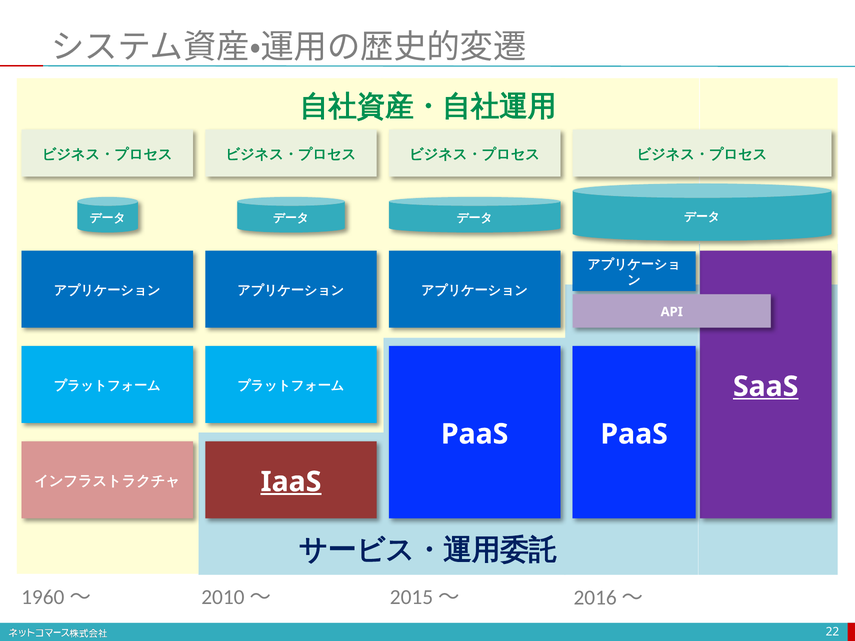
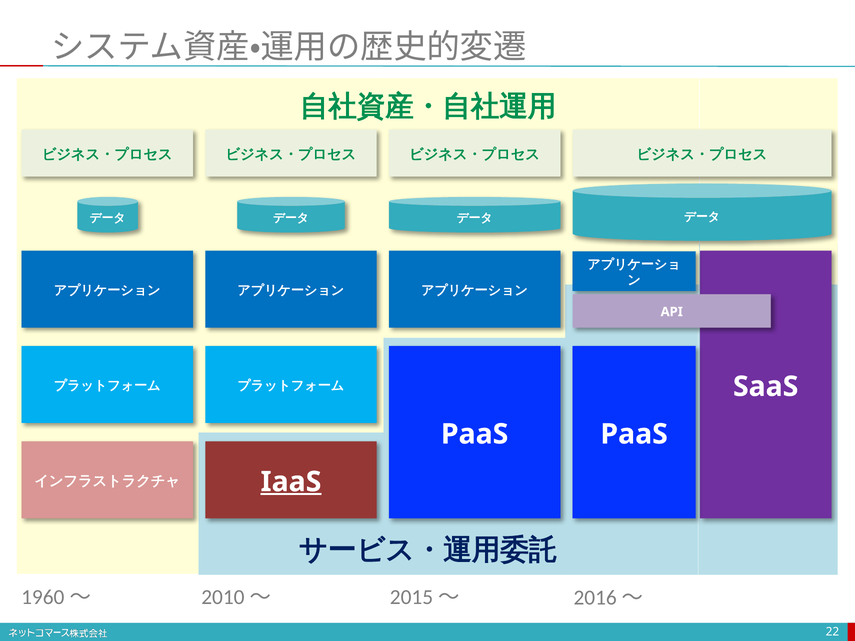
SaaS underline: present -> none (766, 387)
